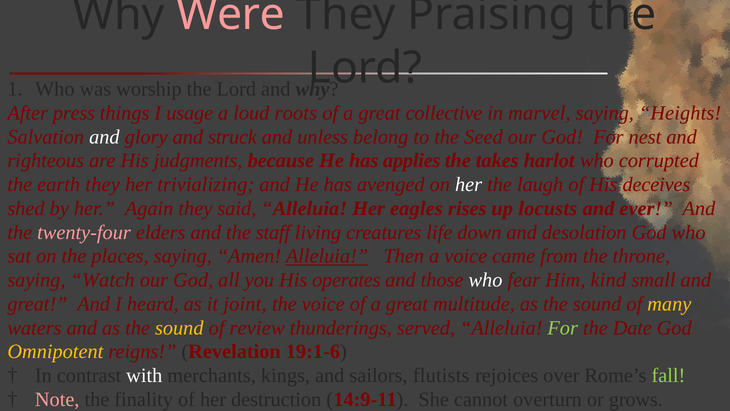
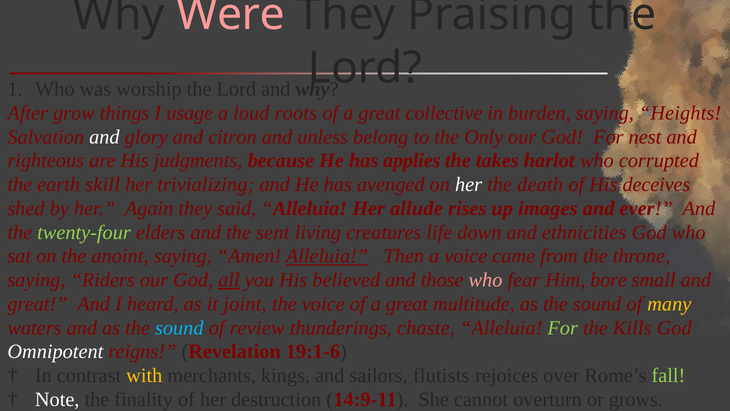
press: press -> grow (74, 113)
marvel: marvel -> burden (540, 113)
struck: struck -> citron (232, 137)
Seed: Seed -> Only (484, 137)
earth they: they -> skill (103, 184)
laugh: laugh -> death (540, 184)
eagles: eagles -> allude (416, 208)
locusts: locusts -> images (548, 208)
twenty-four colour: pink -> light green (84, 232)
staff: staff -> sent (273, 232)
desolation: desolation -> ethnicities (584, 232)
places: places -> anoint (120, 256)
Watch: Watch -> Riders (103, 280)
all underline: none -> present (229, 280)
operates: operates -> believed (346, 280)
who colour: white -> pink (486, 280)
kind: kind -> bore (609, 280)
sound colour: yellow -> light blue (179, 328)
served: served -> chaste (426, 328)
Date: Date -> Kills (632, 328)
Omnipotent colour: yellow -> white (55, 351)
with colour: white -> yellow (144, 375)
Note colour: pink -> white (57, 399)
